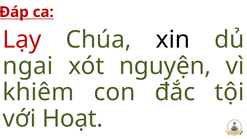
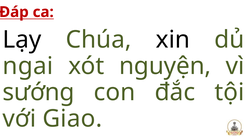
Lạy colour: red -> black (22, 40)
khiêm: khiêm -> sướng (38, 92)
Hoạt: Hoạt -> Giao (72, 119)
